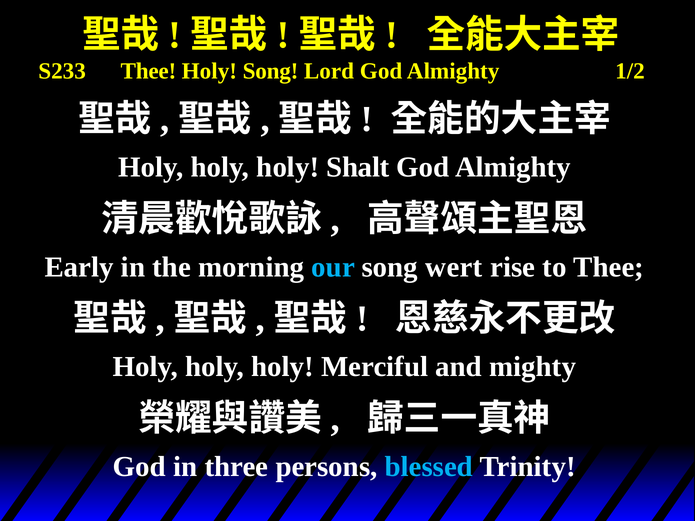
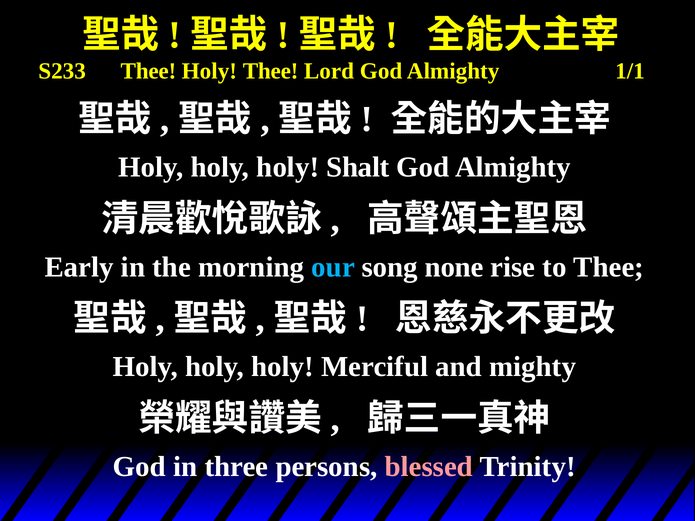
Holy Song: Song -> Thee (271, 71)
1/2: 1/2 -> 1/1 (630, 71)
wert: wert -> none (454, 267)
blessed colour: light blue -> pink (429, 467)
